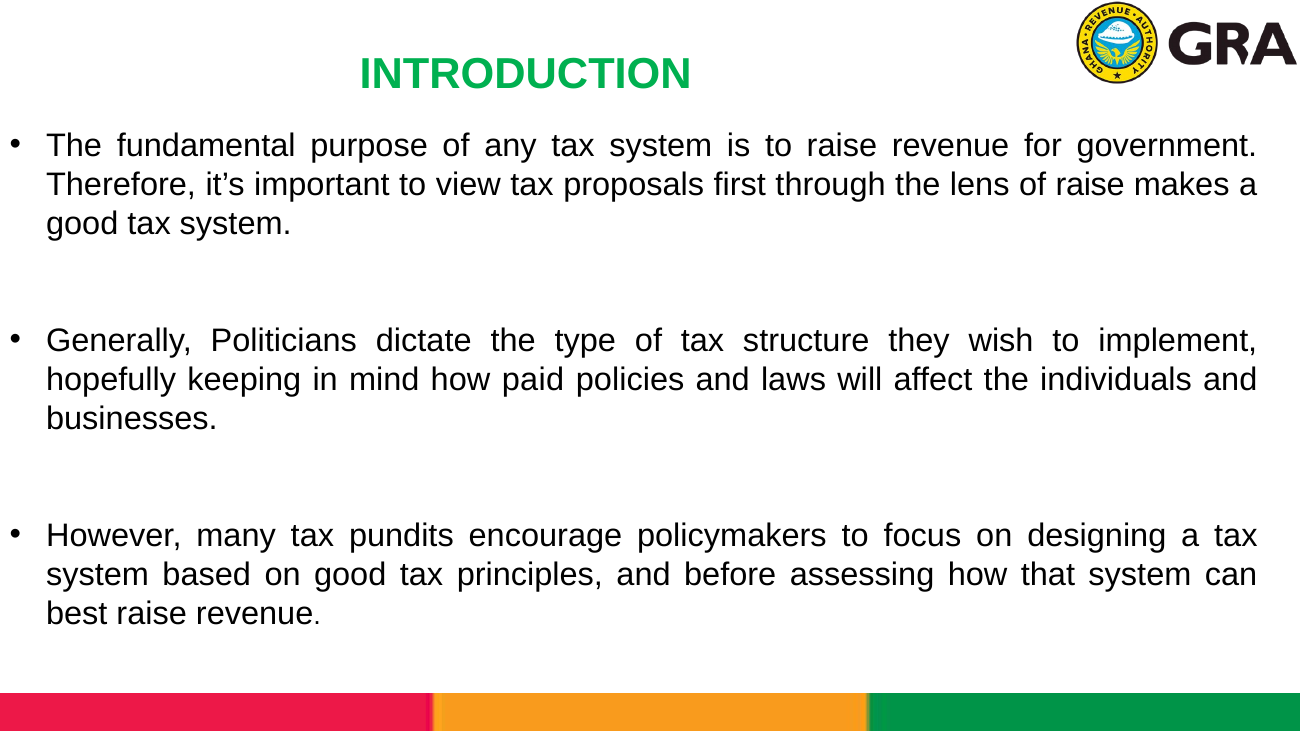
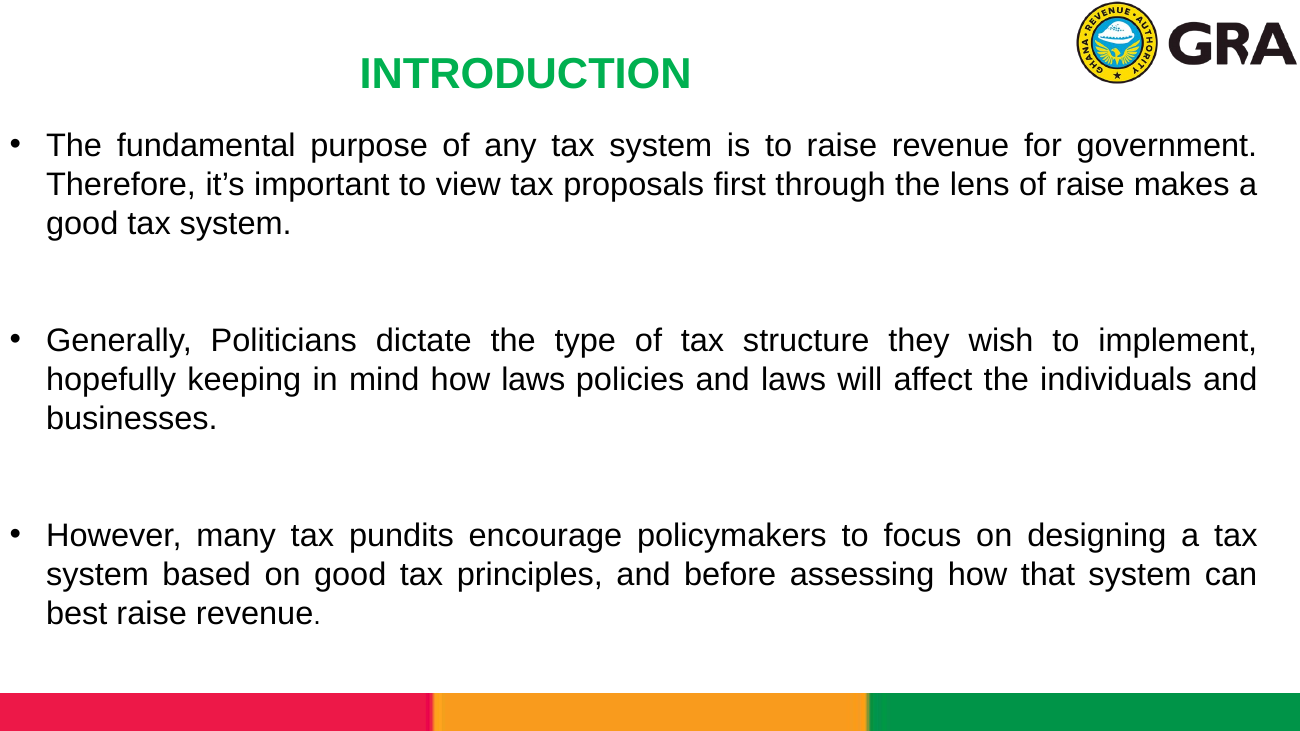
how paid: paid -> laws (533, 380)
